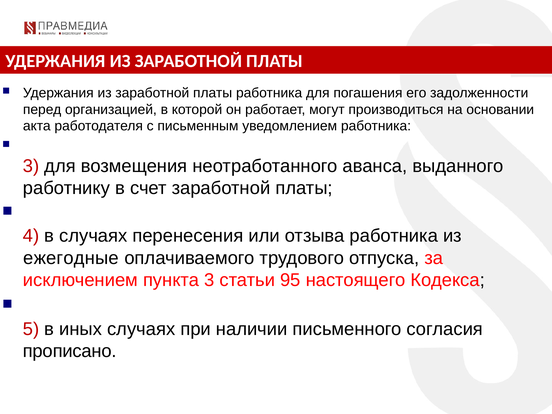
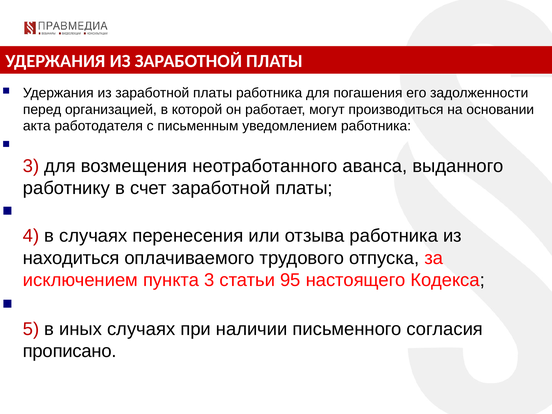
ежегодные: ежегодные -> находиться (71, 258)
